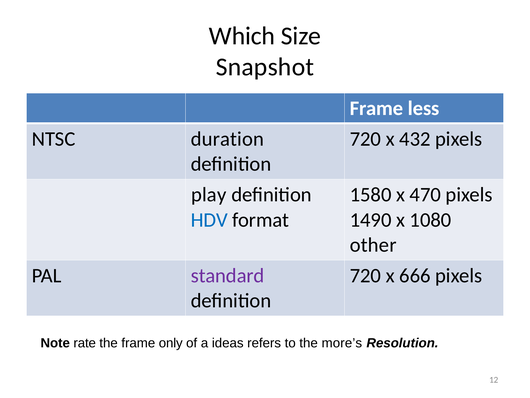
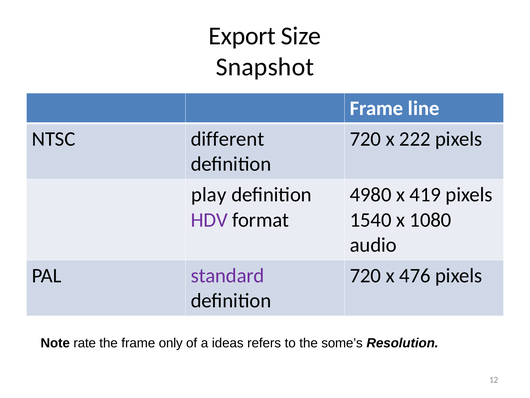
Which: Which -> Export (242, 36)
less: less -> line (424, 108)
duration: duration -> different (228, 139)
432: 432 -> 222 (415, 139)
1580: 1580 -> 4980 (371, 194)
470: 470 -> 419 (425, 194)
HDV colour: blue -> purple (209, 220)
1490: 1490 -> 1540 (371, 220)
other: other -> audio (373, 245)
666: 666 -> 476 (415, 275)
more’s: more’s -> some’s (342, 343)
